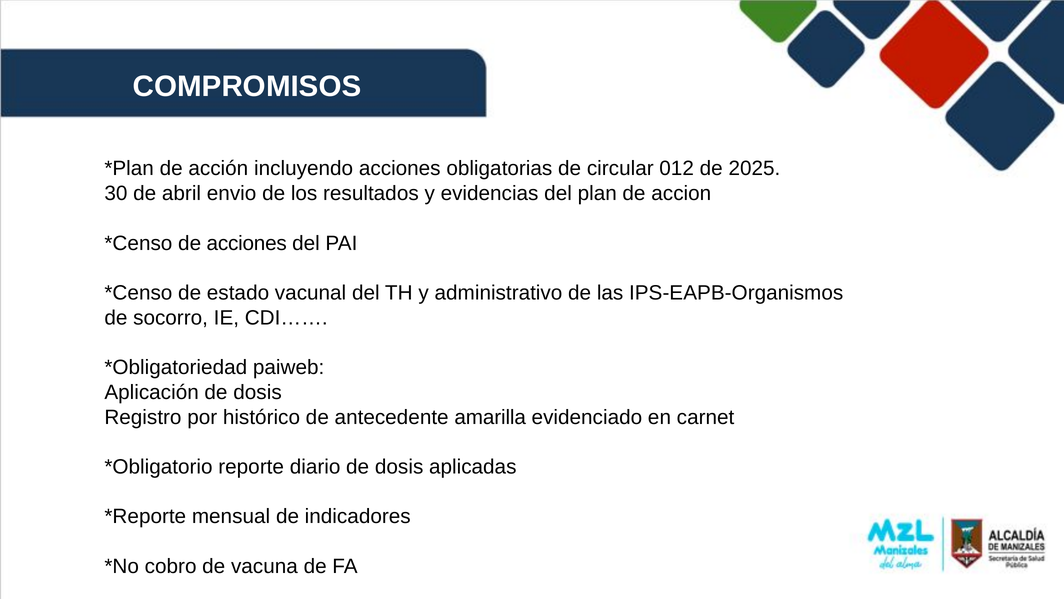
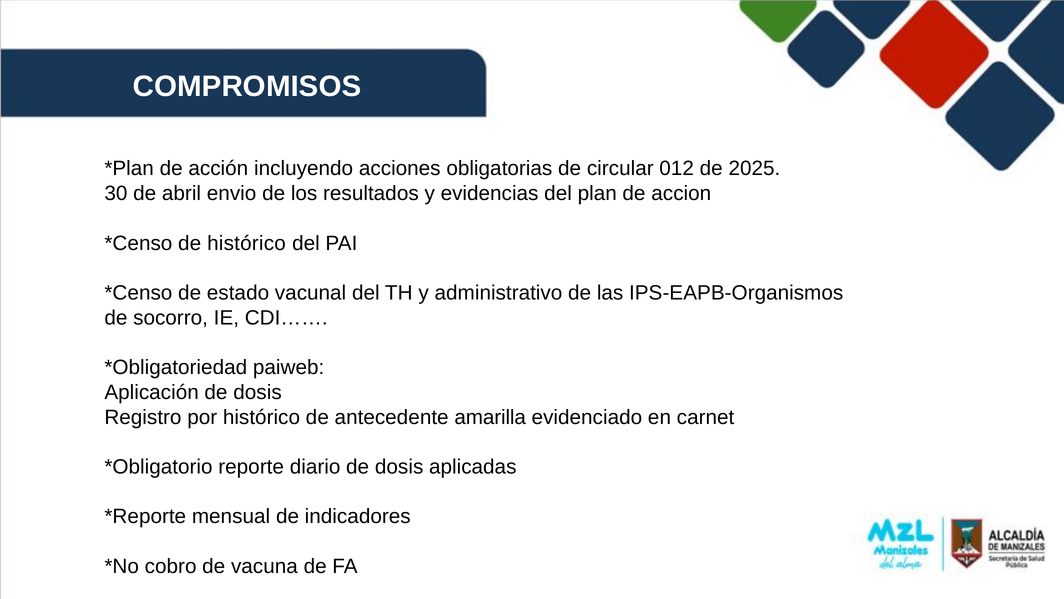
de acciones: acciones -> histórico (246, 243)
